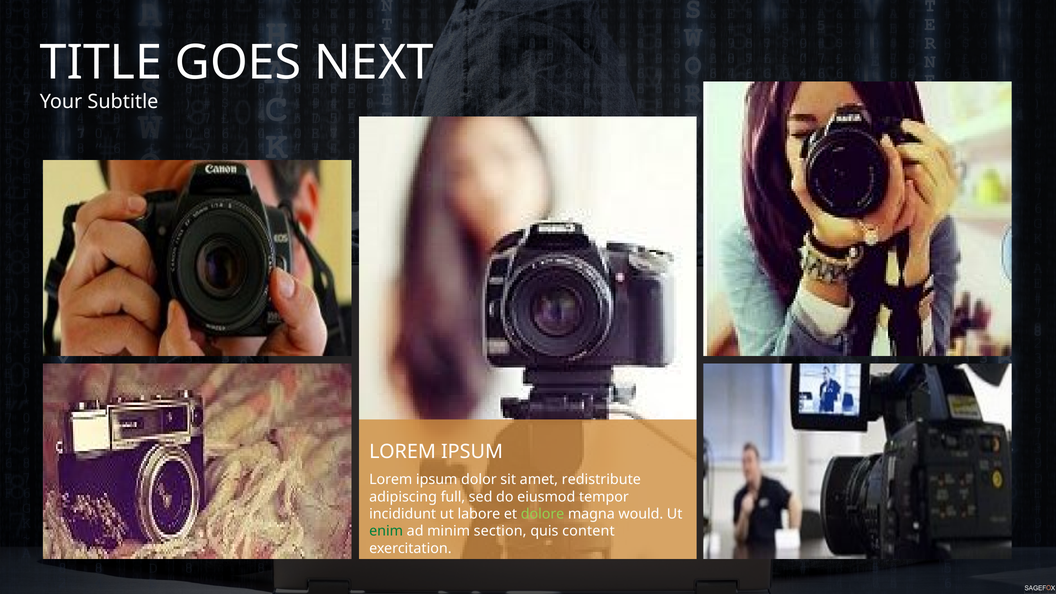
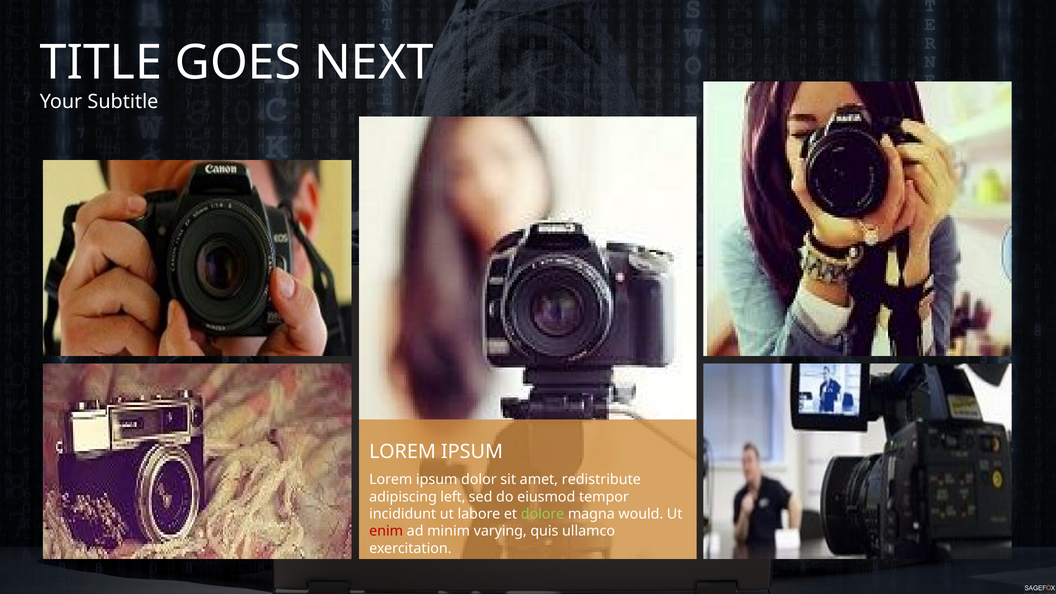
full: full -> left (453, 497)
enim colour: green -> red (386, 531)
section: section -> varying (500, 531)
content: content -> ullamco (589, 531)
